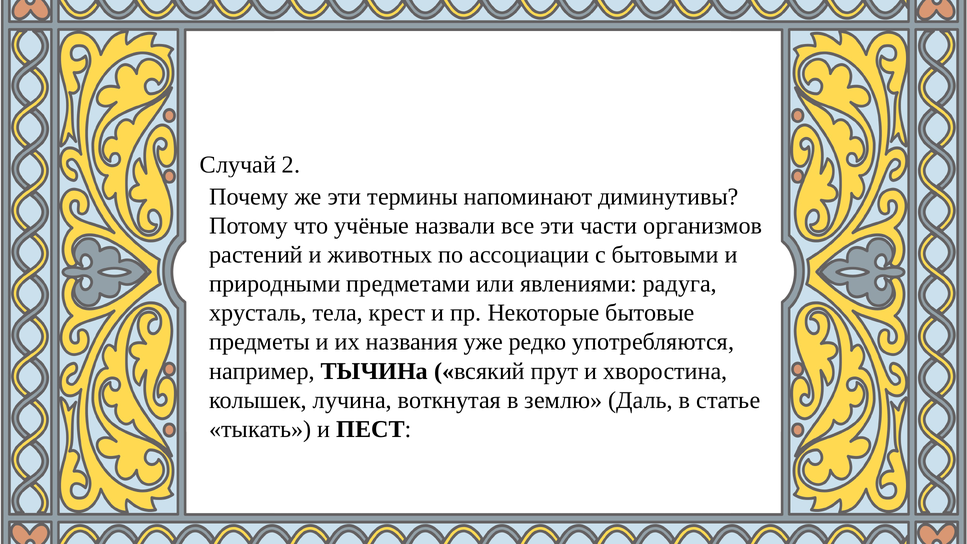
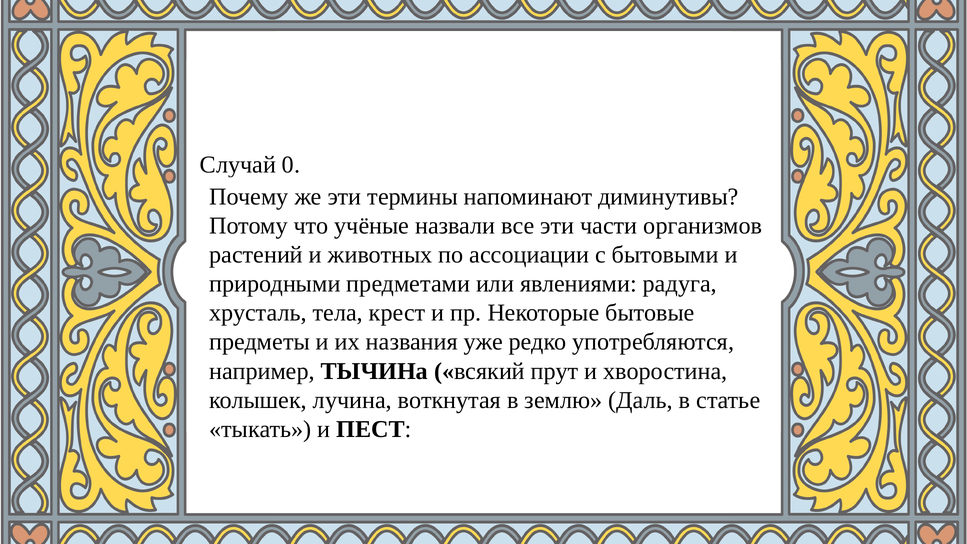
2: 2 -> 0 (291, 165)
